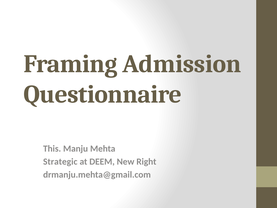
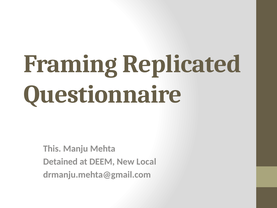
Admission: Admission -> Replicated (182, 64)
Strategic: Strategic -> Detained (60, 161)
Right: Right -> Local (146, 161)
